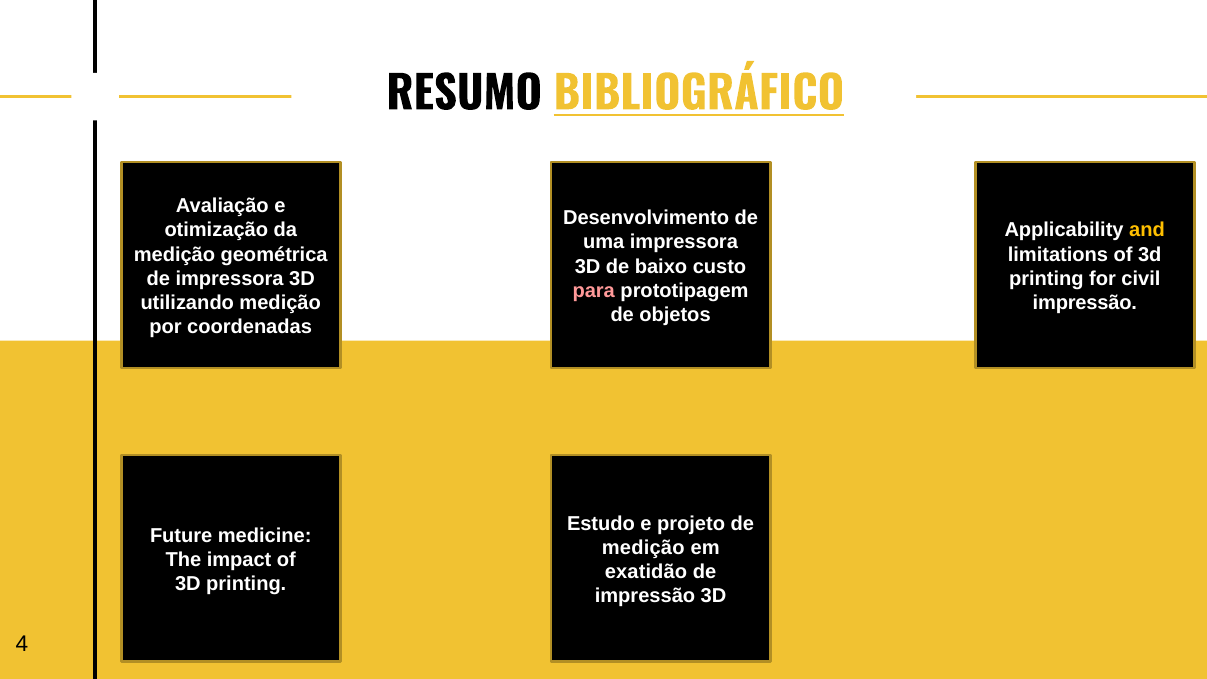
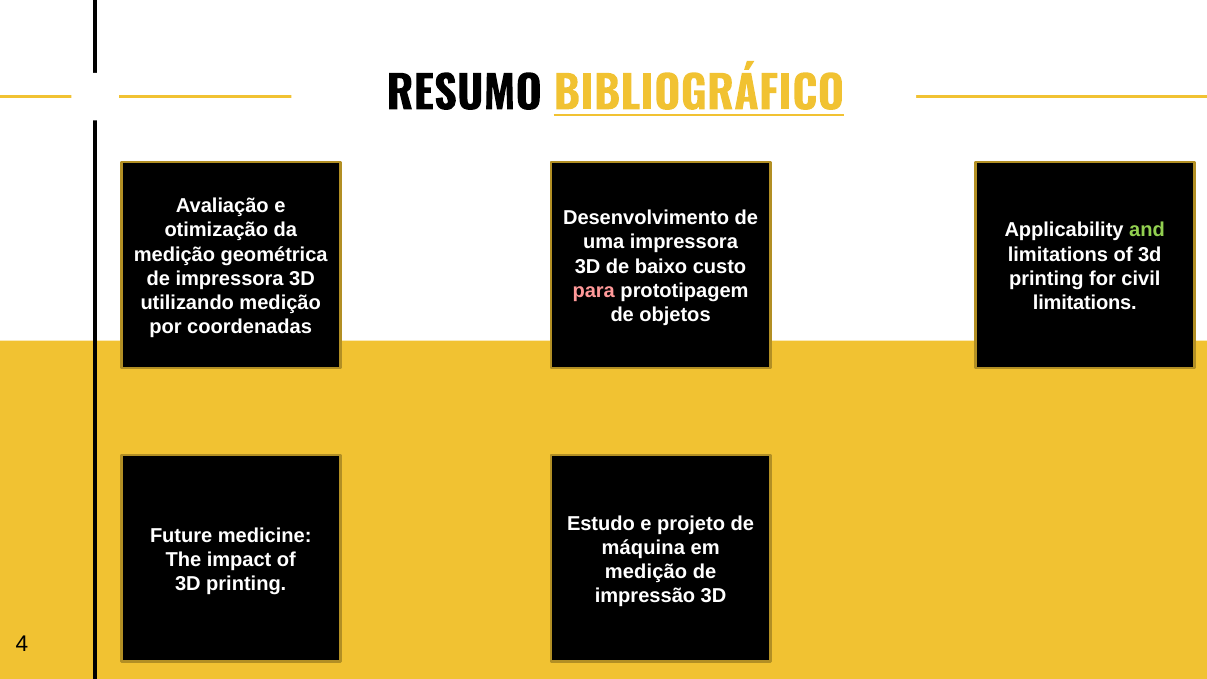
and colour: yellow -> light green (1147, 230)
impressão: impressão -> limitations (1085, 303)
medição: medição -> máquina (643, 548)
exatidão: exatidão -> medição (646, 572)
